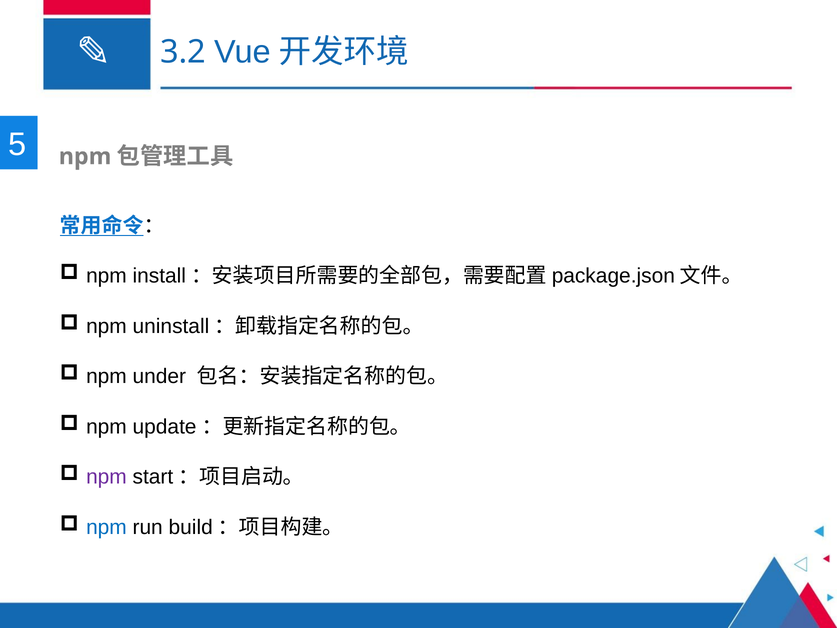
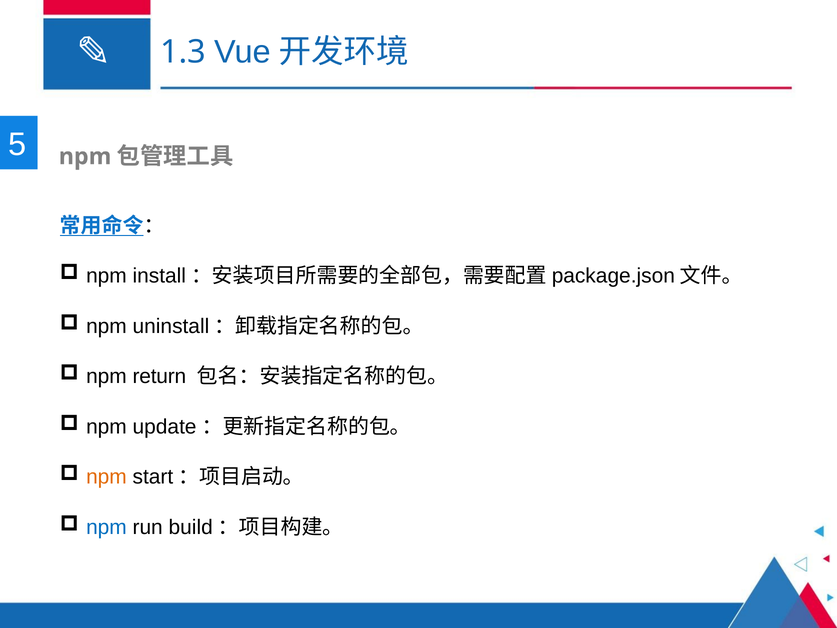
3.2: 3.2 -> 1.3 (183, 52)
under: under -> return (159, 376)
npm colour: purple -> orange (106, 477)
